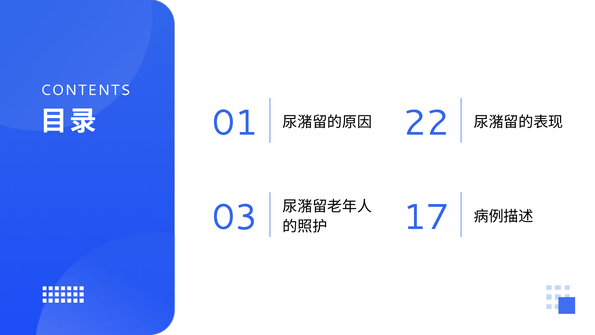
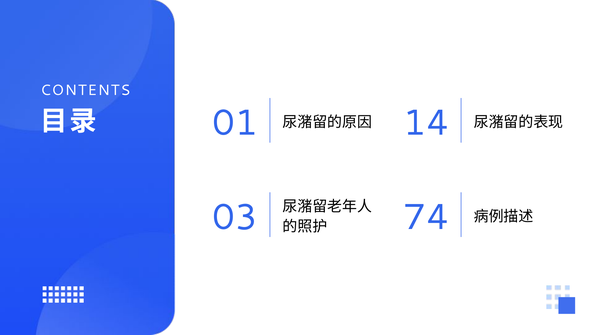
22: 22 -> 14 (426, 123)
17: 17 -> 74 (426, 217)
